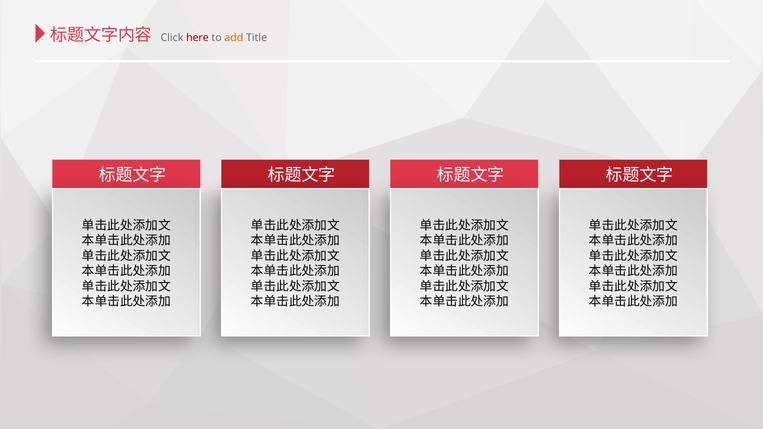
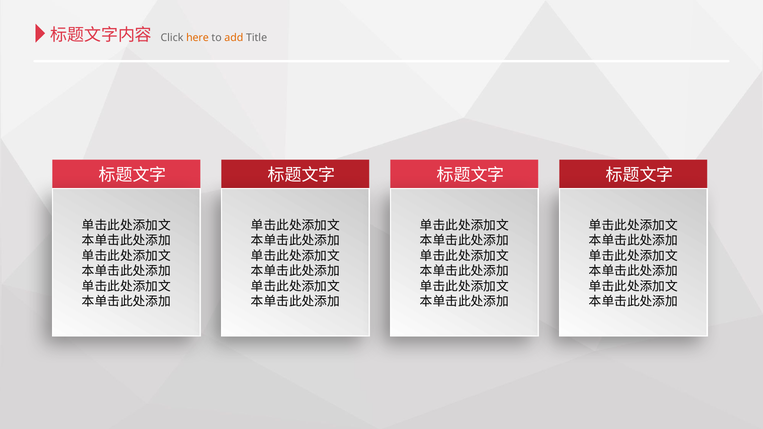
here colour: red -> orange (197, 38)
